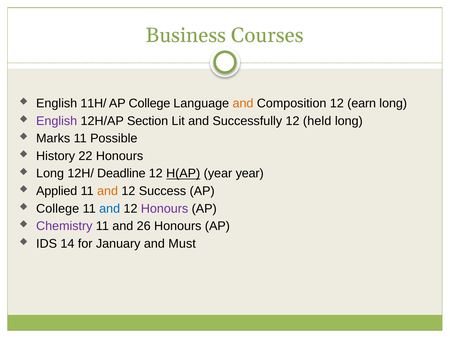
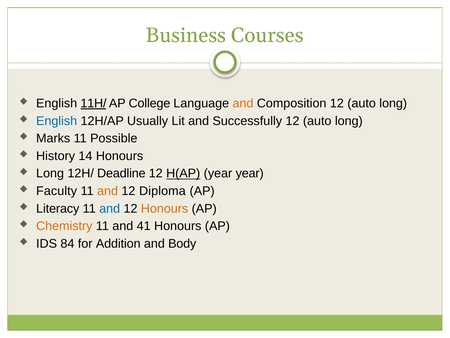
11H/ underline: none -> present (93, 103)
Composition 12 earn: earn -> auto (362, 103)
English colour: purple -> blue (57, 121)
Section: Section -> Usually (148, 121)
held: held -> auto (317, 121)
22: 22 -> 14 (85, 156)
Applied: Applied -> Faculty (57, 191)
Success: Success -> Diploma (162, 191)
College: College -> Literacy (58, 208)
Honours colour: purple -> orange (165, 208)
Chemistry colour: purple -> orange (64, 226)
26: 26 -> 41 (144, 226)
14: 14 -> 84 (67, 243)
January: January -> Addition (118, 243)
Must: Must -> Body (182, 243)
